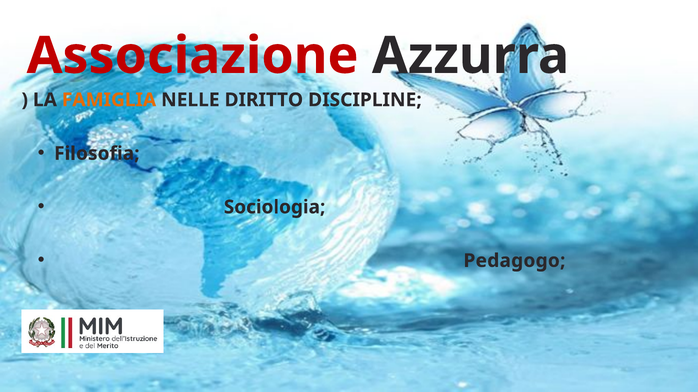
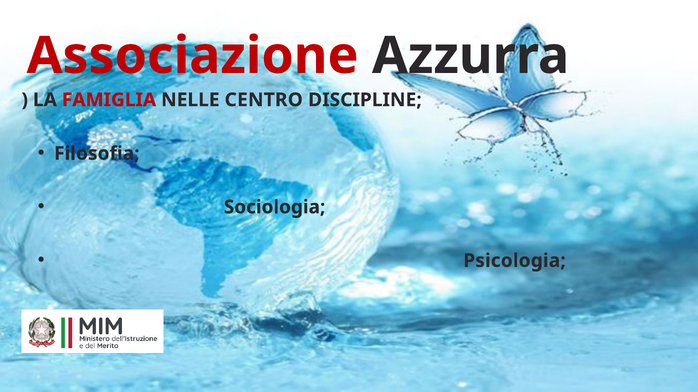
FAMIGLIA colour: orange -> red (109, 100)
DIRITTO: DIRITTO -> CENTRO (264, 100)
Pedagogo: Pedagogo -> Psicologia (515, 261)
